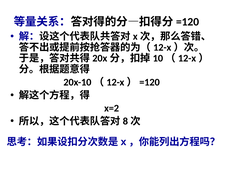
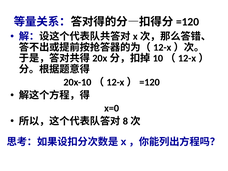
x=2: x=2 -> x=0 (112, 108)
